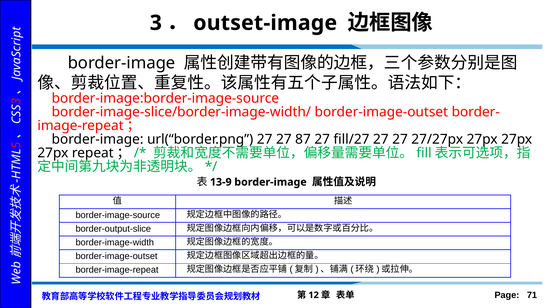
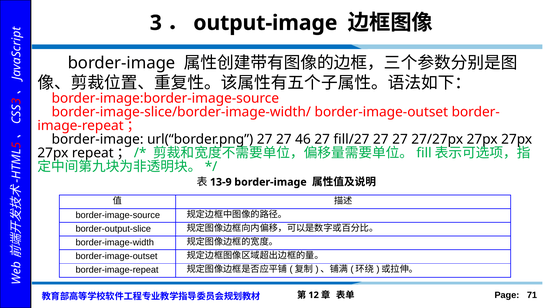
outset-image: outset-image -> output-image (265, 23)
87: 87 -> 46 (303, 139)
